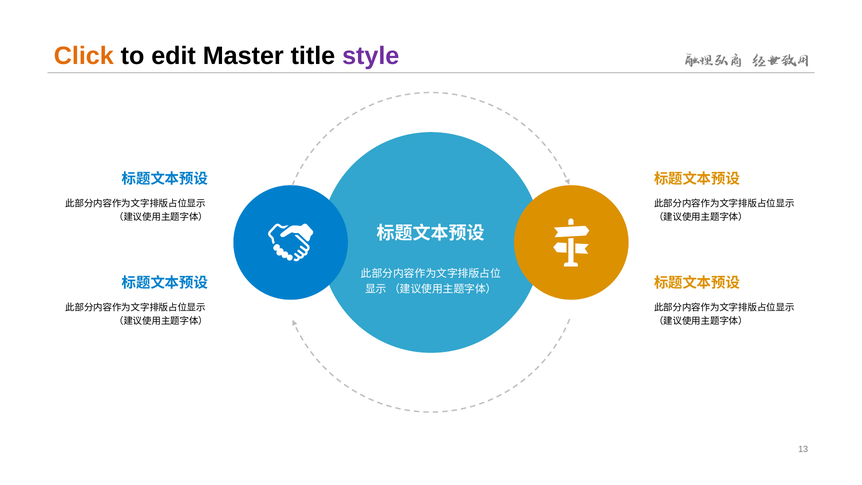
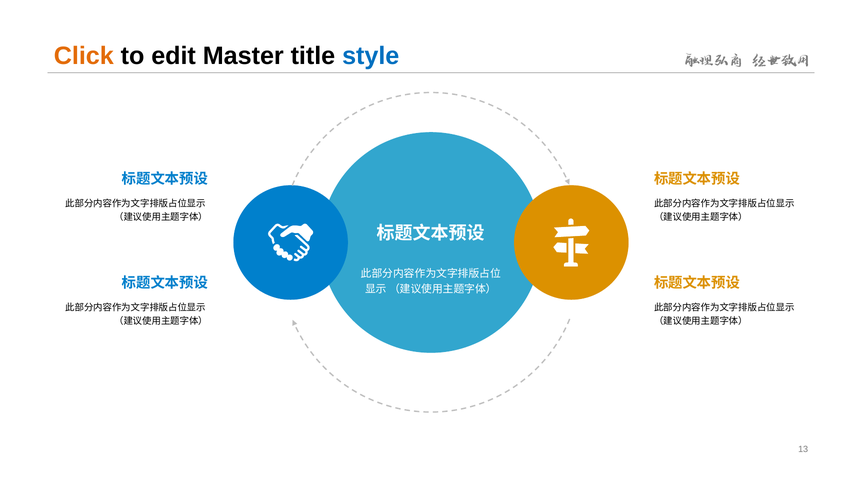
style colour: purple -> blue (371, 56)
